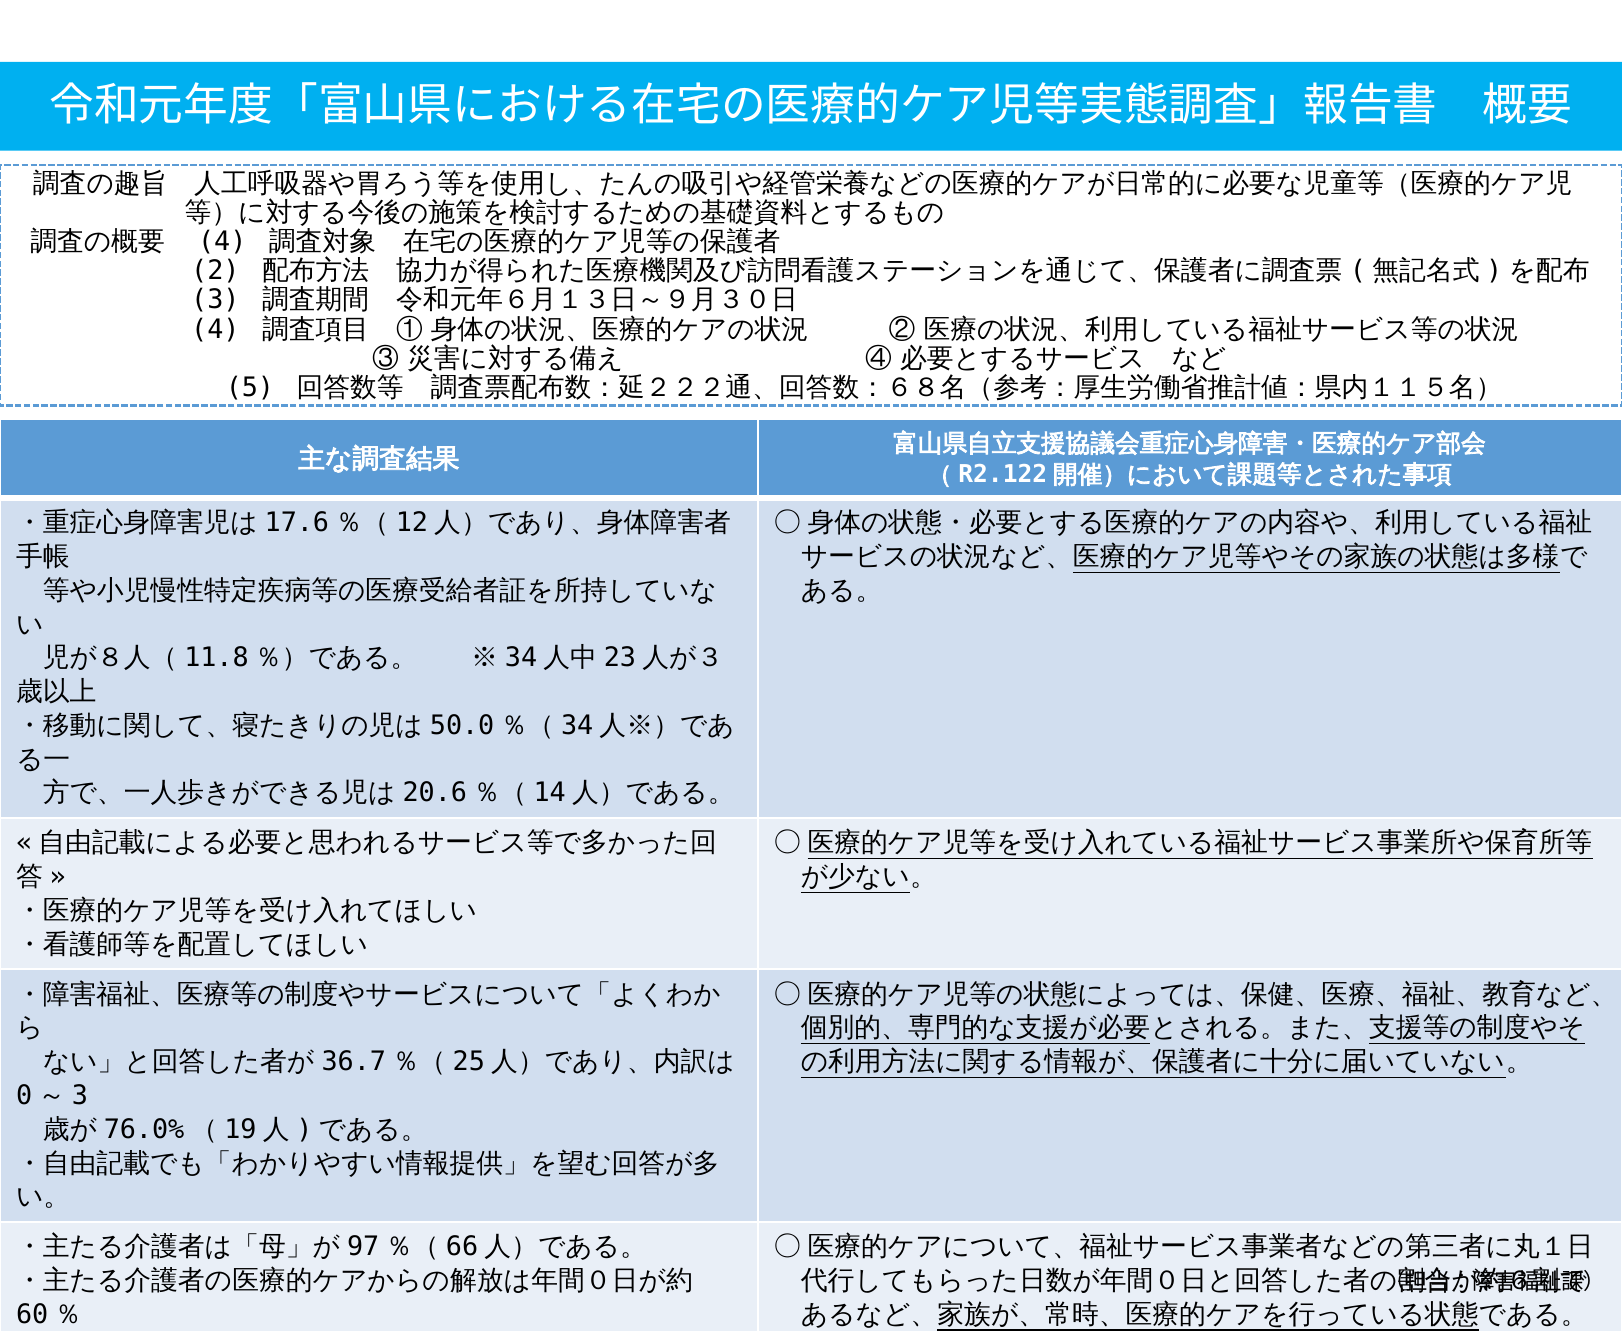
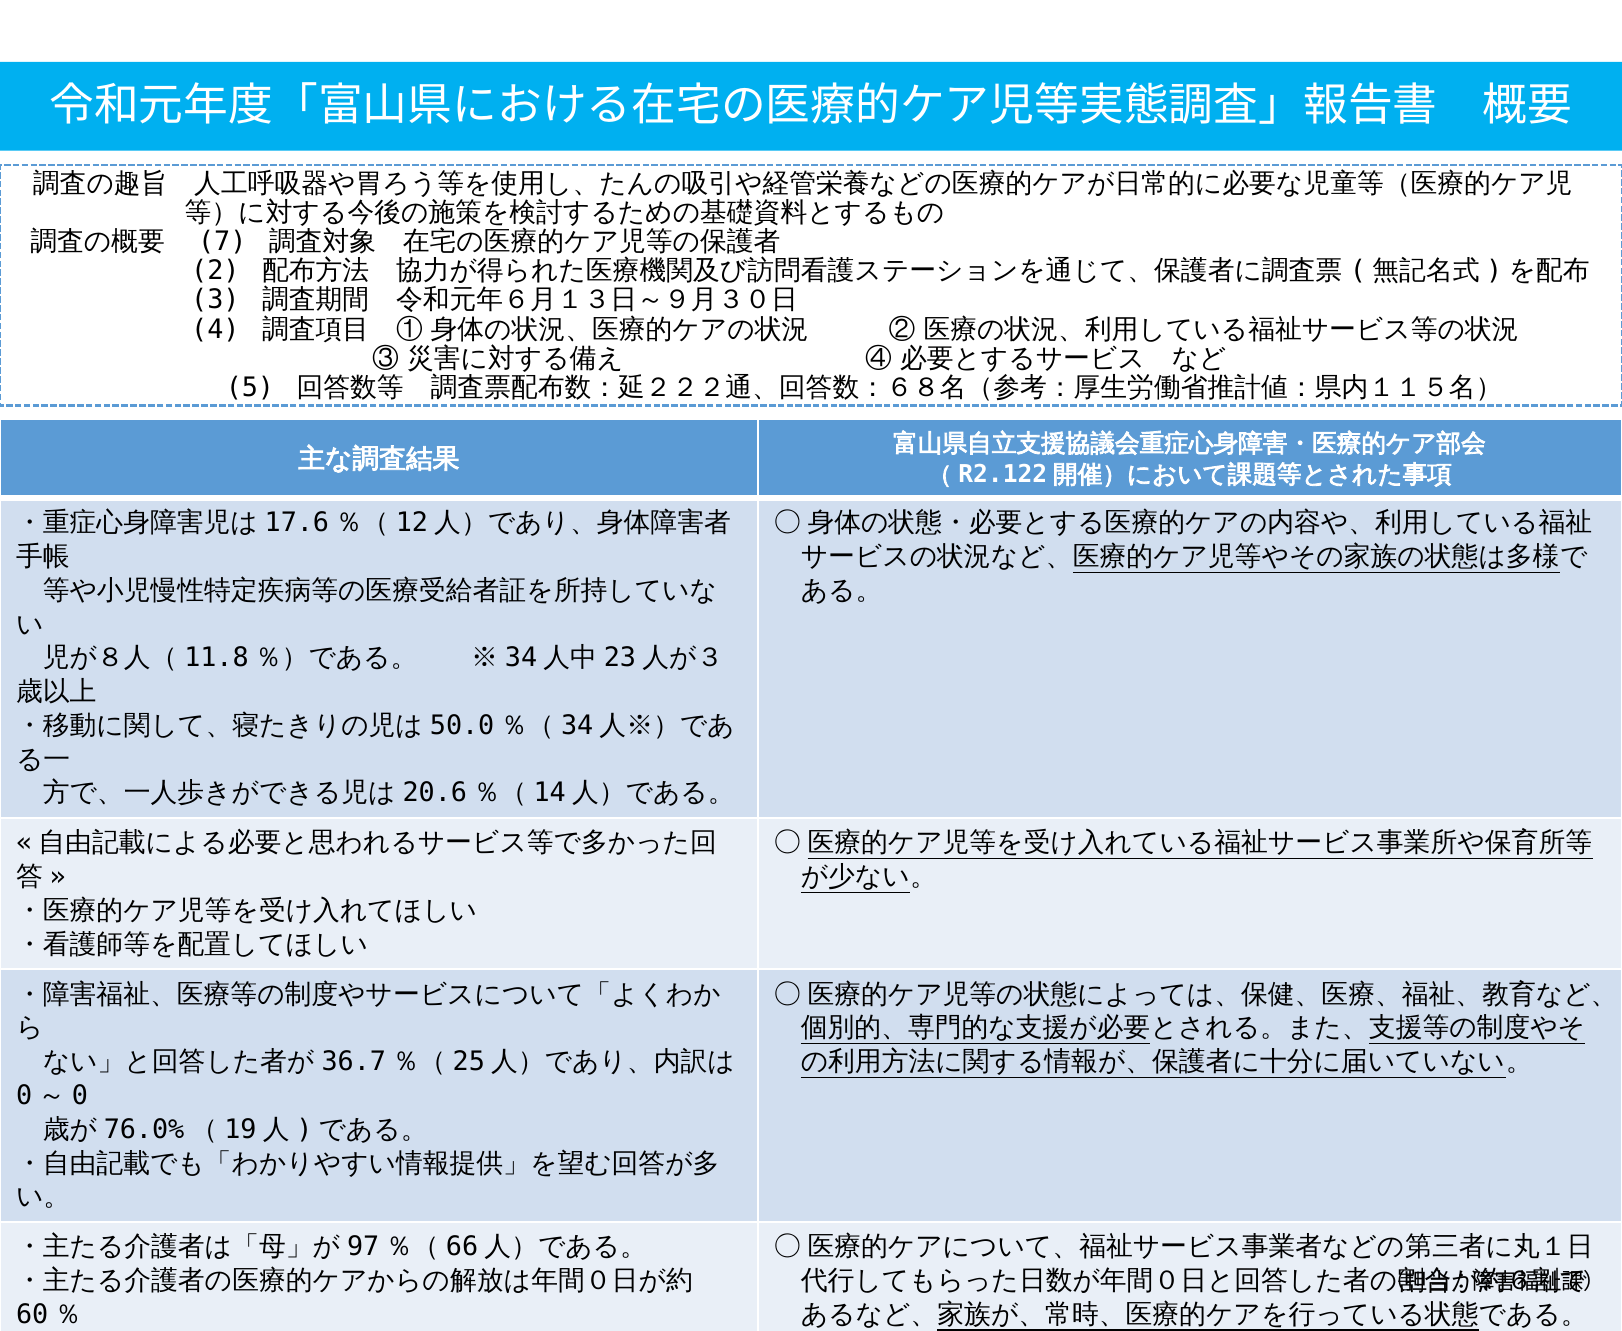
4: 4 -> 7 (222, 242)
3: 3 -> 0 (80, 1095)
